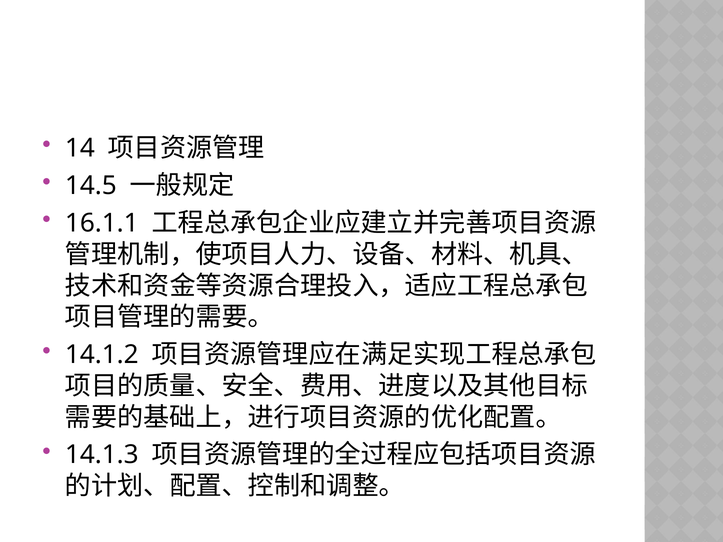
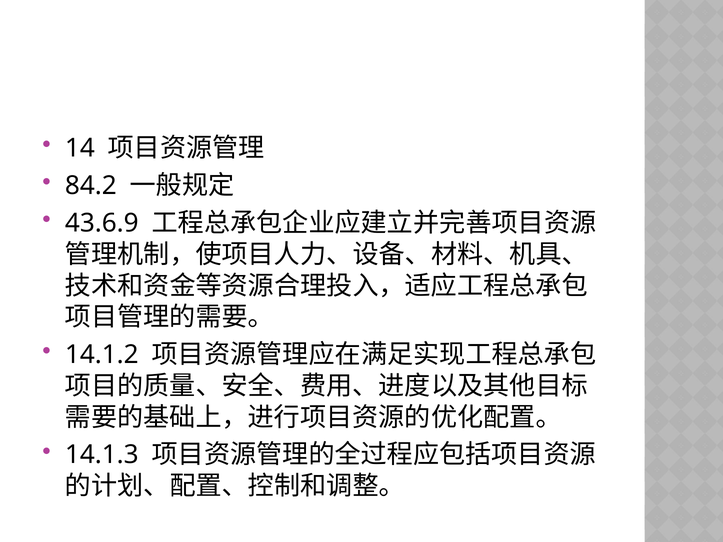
14.5: 14.5 -> 84.2 (91, 186)
16.1.1: 16.1.1 -> 43.6.9 (102, 223)
